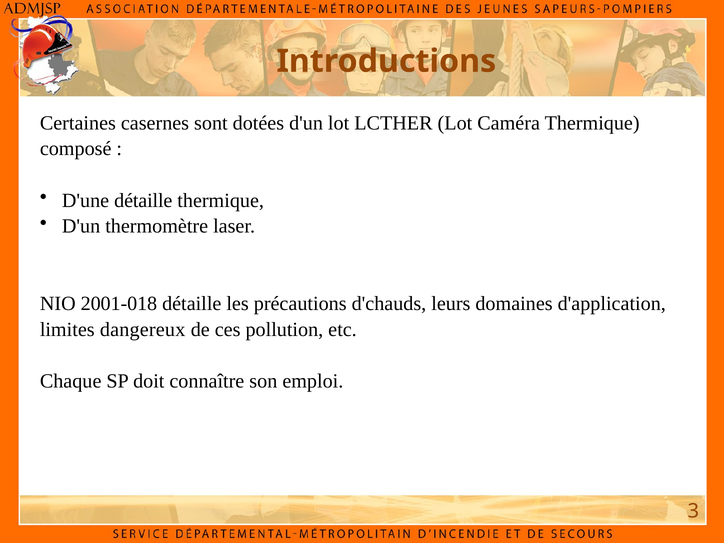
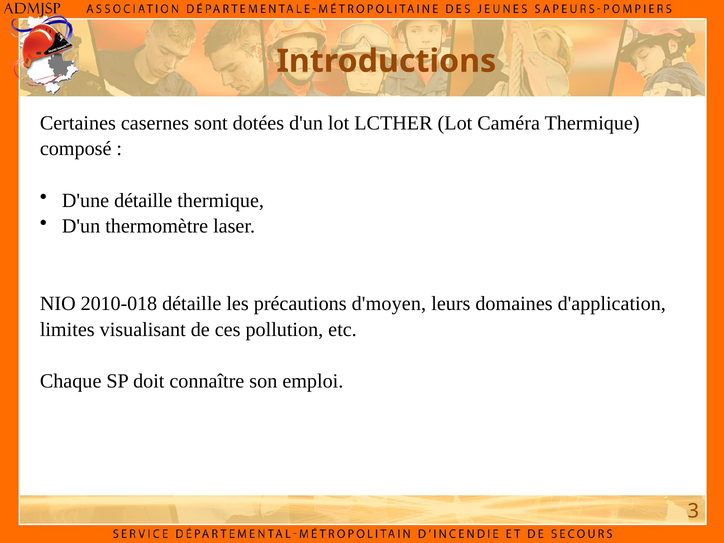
2001-018: 2001-018 -> 2010-018 (119, 304)
d'chauds: d'chauds -> d'moyen (389, 304)
dangereux: dangereux -> visualisant (143, 330)
